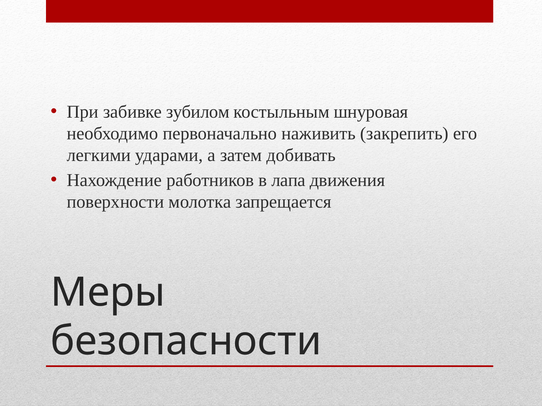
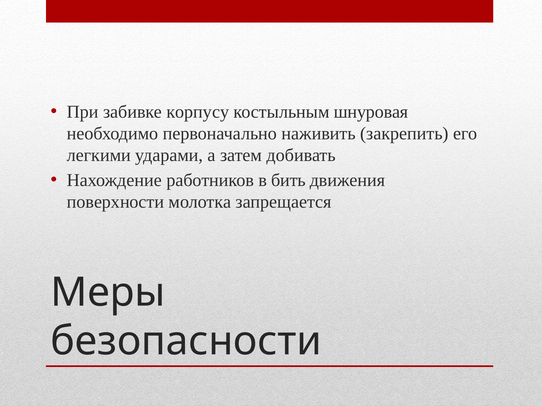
зубилом: зубилом -> корпусу (198, 112)
лапа: лапа -> бить (289, 181)
